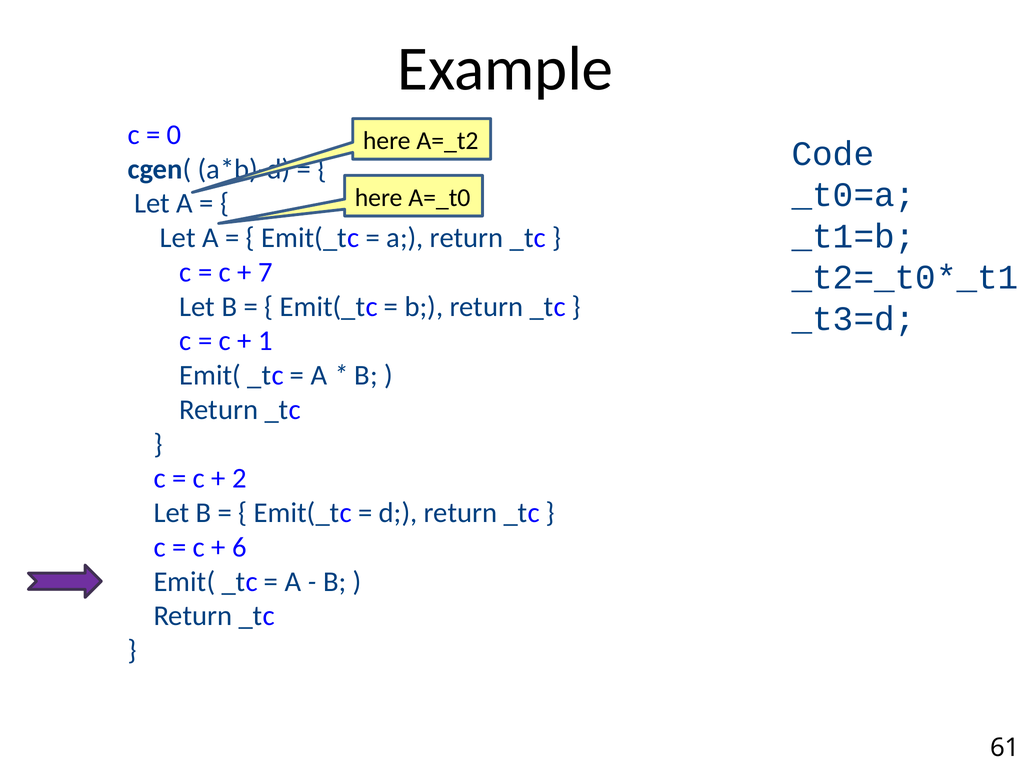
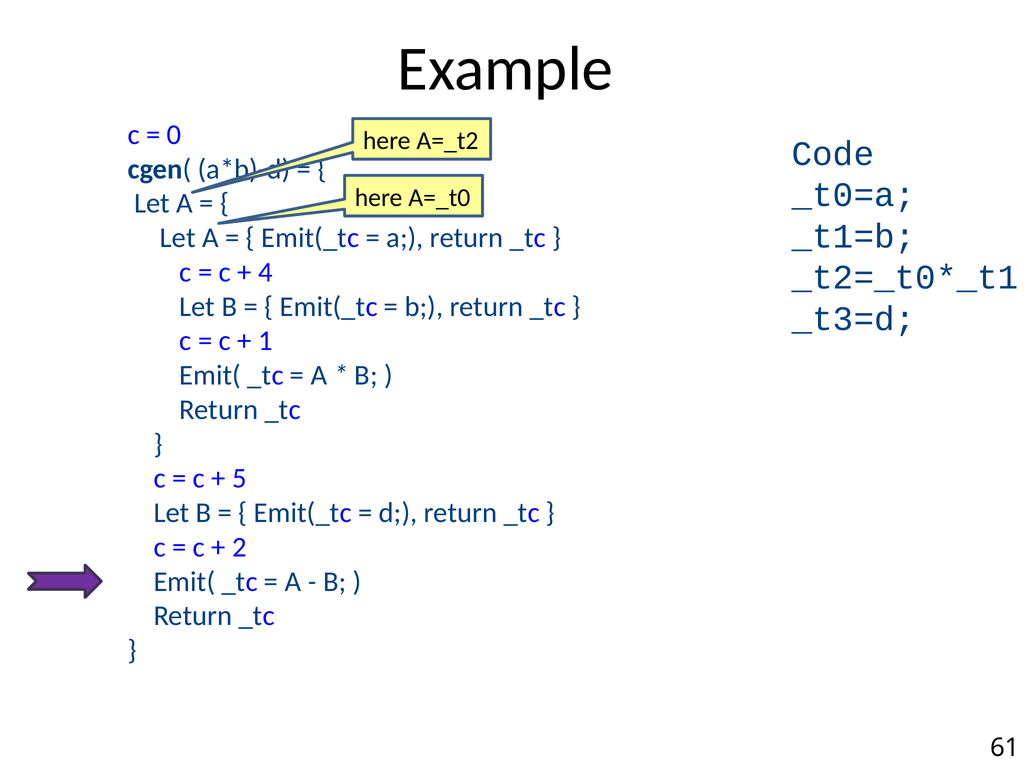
7: 7 -> 4 (265, 272)
2: 2 -> 5 (239, 478)
6: 6 -> 2 (239, 547)
